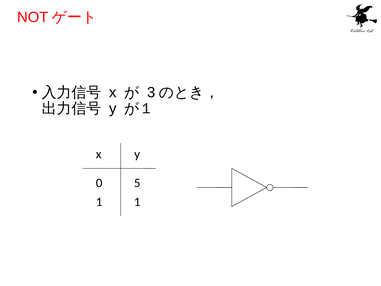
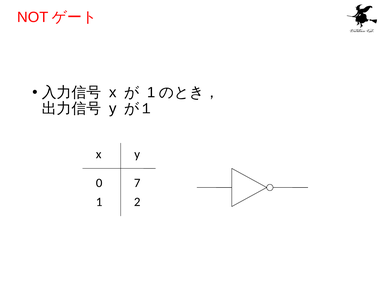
3: 3 -> 1 (151, 92)
5: 5 -> 7 (137, 183)
1 1: 1 -> 2 (137, 202)
